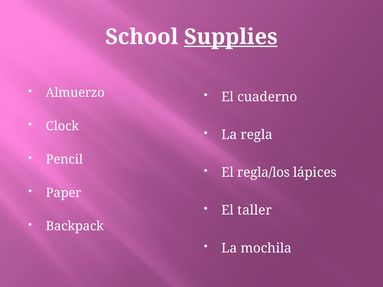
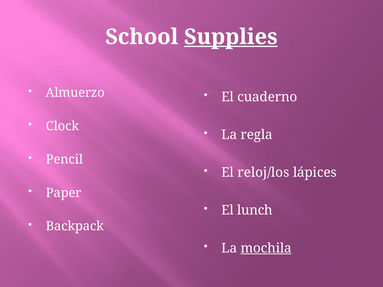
regla/los: regla/los -> reloj/los (263, 173)
taller: taller -> lunch (255, 210)
mochila underline: none -> present (266, 248)
